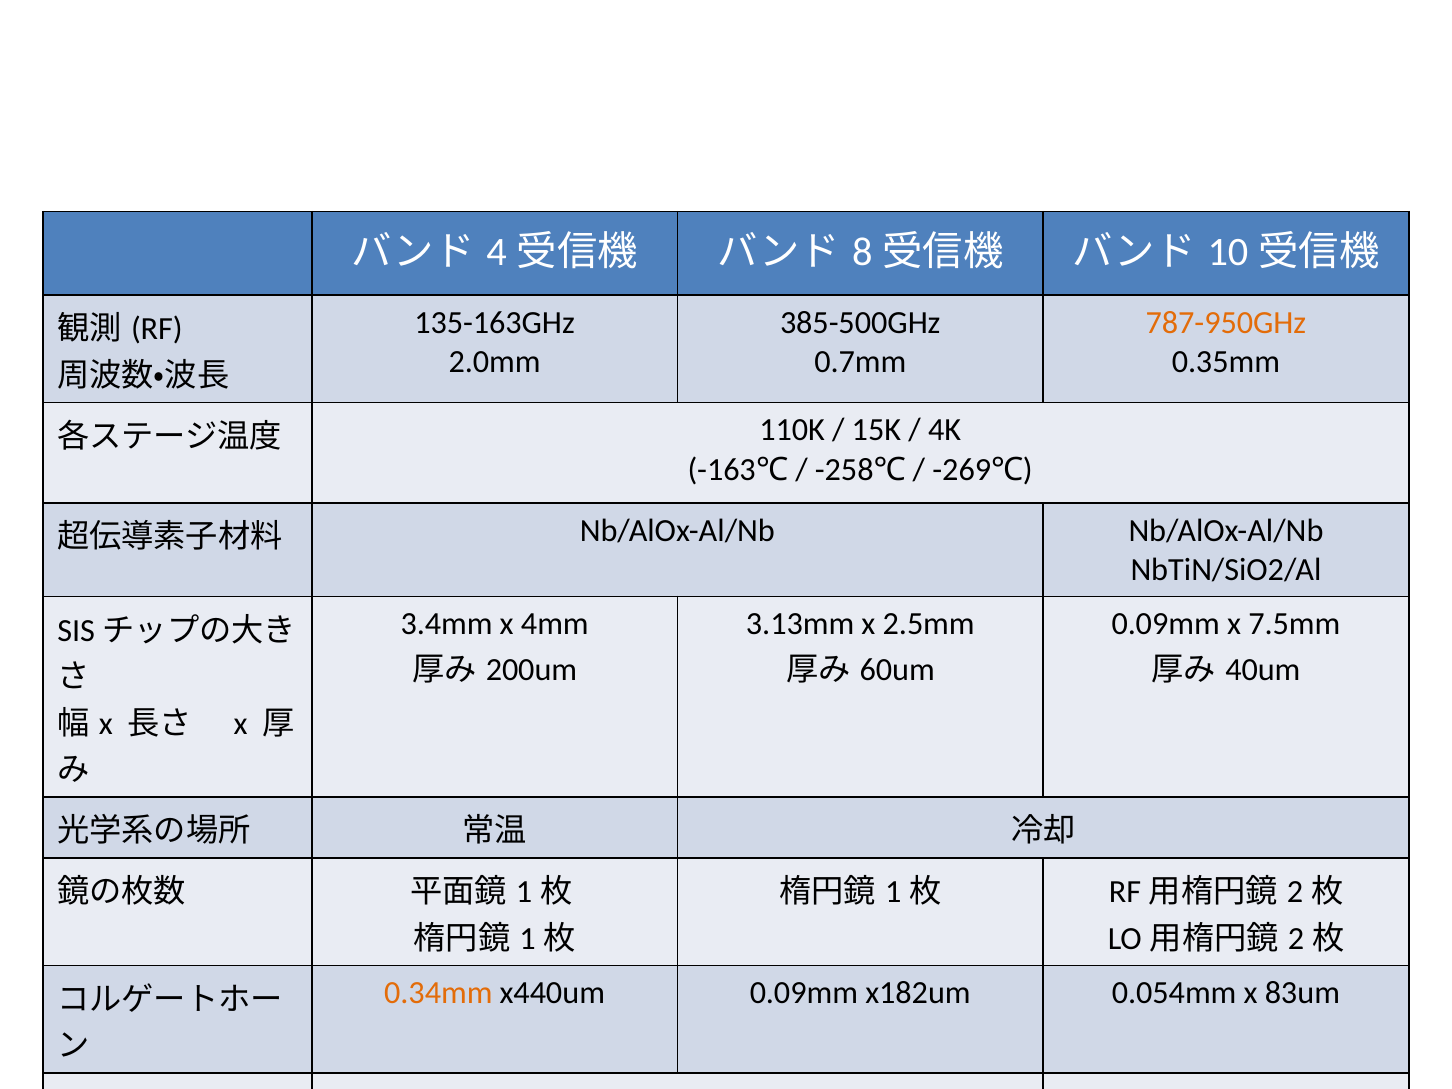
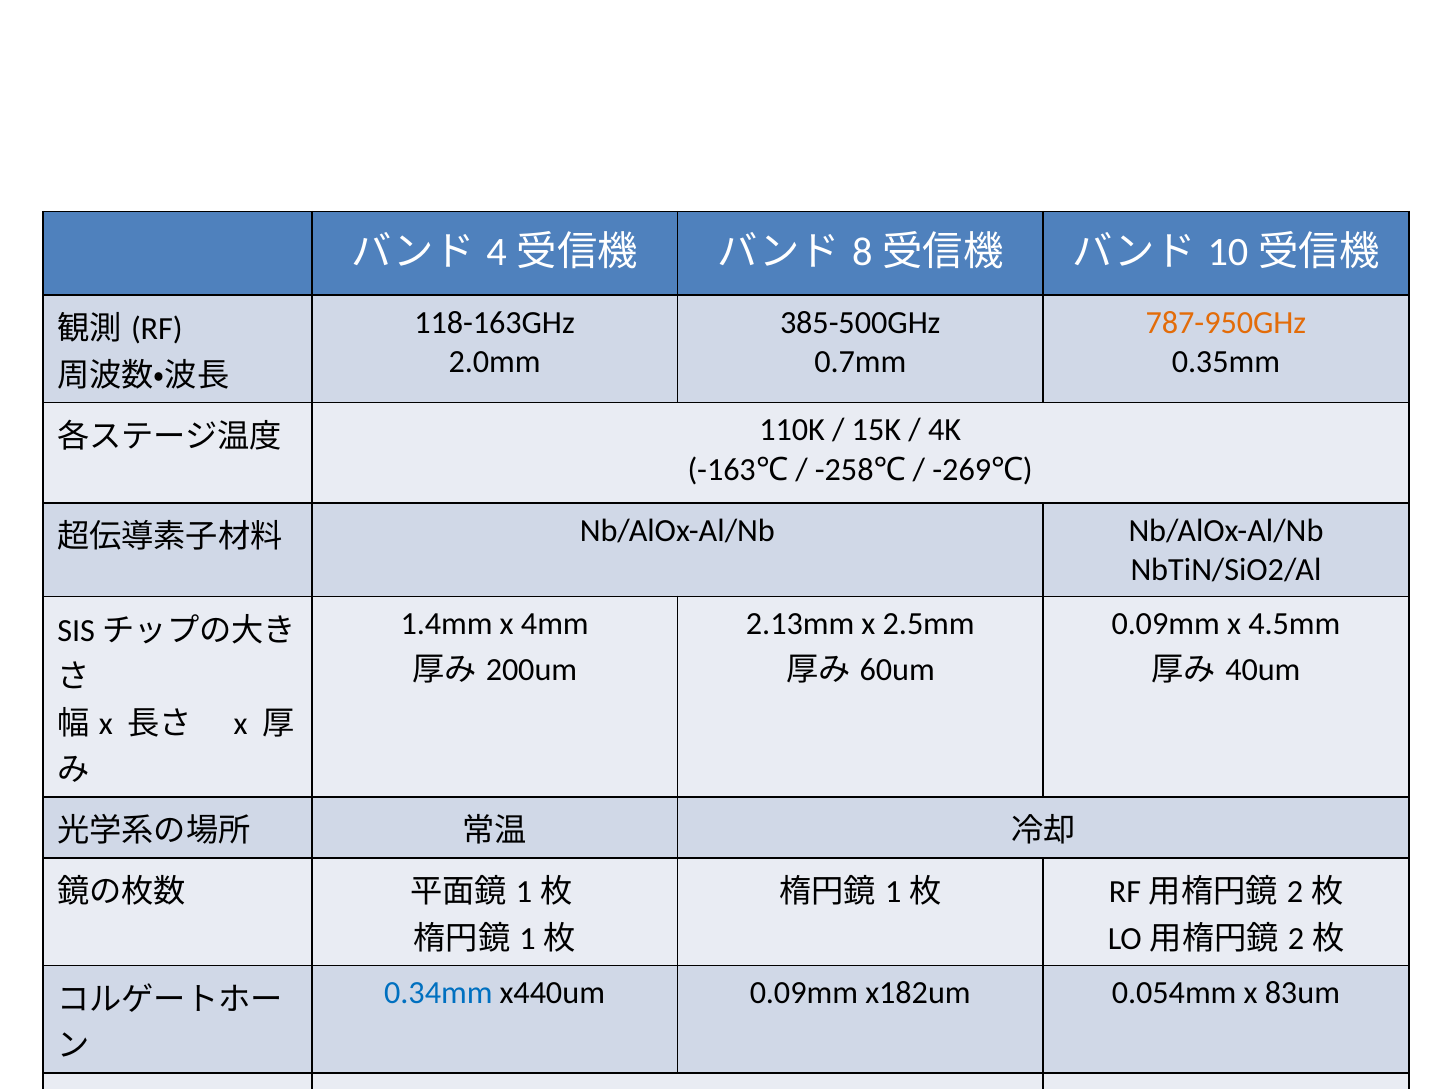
135-163GHz: 135-163GHz -> 118-163GHz (495, 322)
3.4mm: 3.4mm -> 1.4mm (447, 624)
3.13mm: 3.13mm -> 2.13mm (800, 624)
7.5mm: 7.5mm -> 4.5mm (1294, 624)
0.34mm colour: orange -> blue (438, 993)
